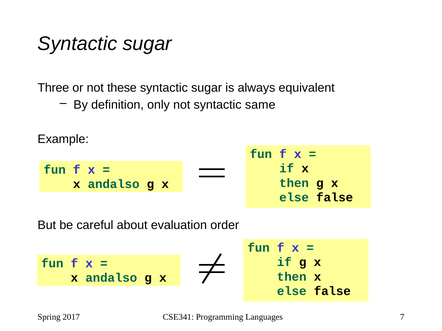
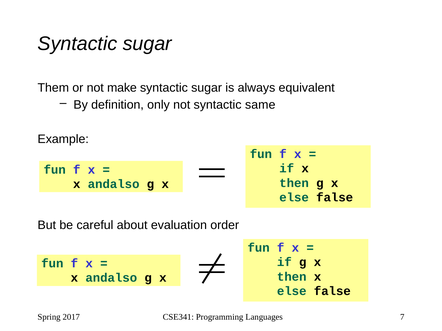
Three: Three -> Them (53, 88)
these: these -> make (122, 88)
